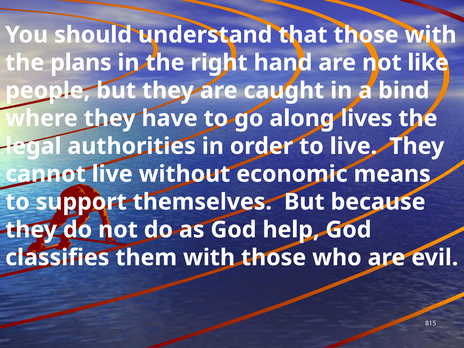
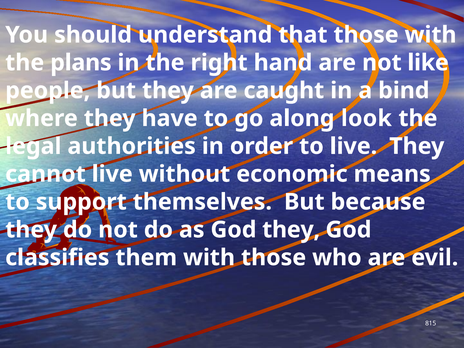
lives: lives -> look (366, 118)
God help: help -> they (291, 230)
